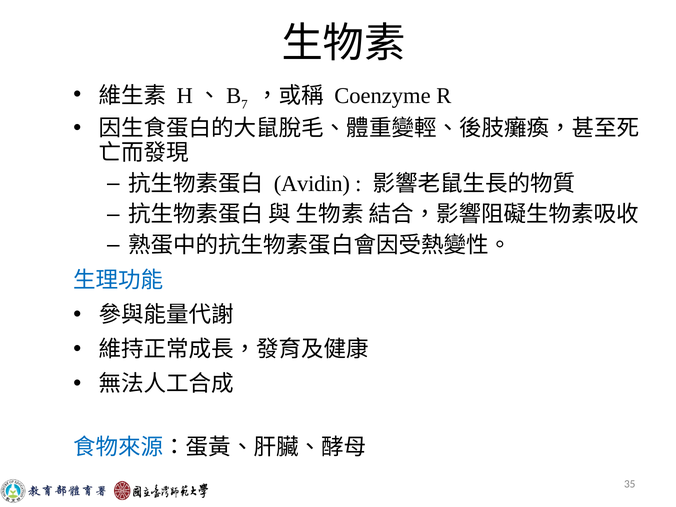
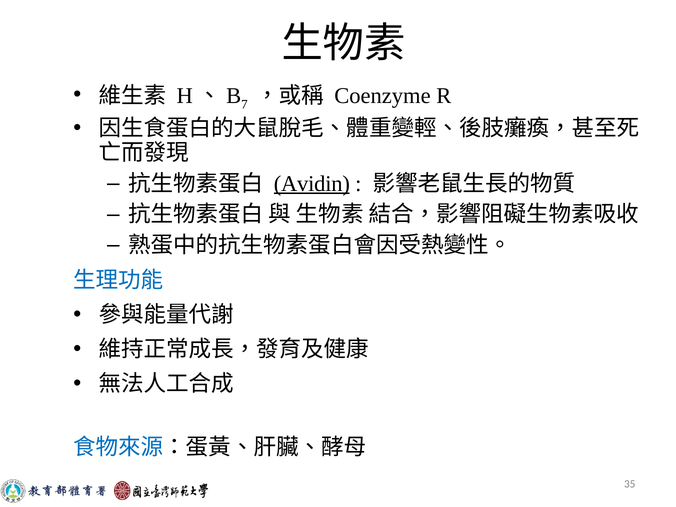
Avidin underline: none -> present (312, 184)
